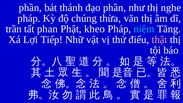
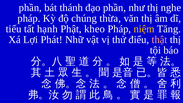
trần: trần -> tiếu (14, 29)
phan: phan -> hạnh (47, 29)
niệm colour: light blue -> yellow (144, 29)
Tiếp: Tiếp -> Phát (52, 40)
